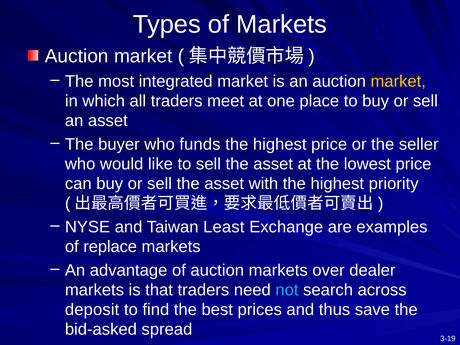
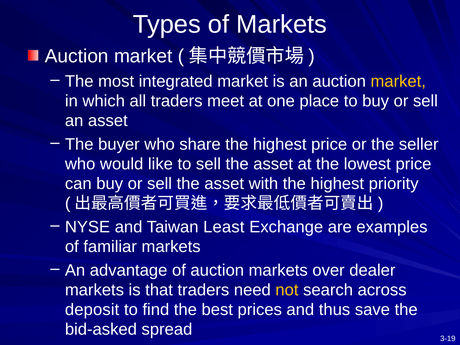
funds: funds -> share (200, 144)
replace: replace -> familiar (110, 247)
not colour: light blue -> yellow (287, 290)
